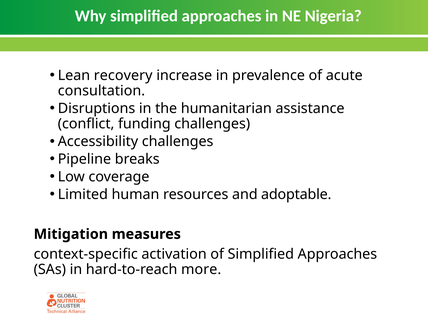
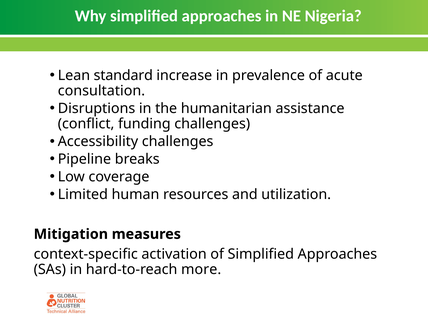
recovery: recovery -> standard (123, 75)
adoptable: adoptable -> utilization (296, 194)
